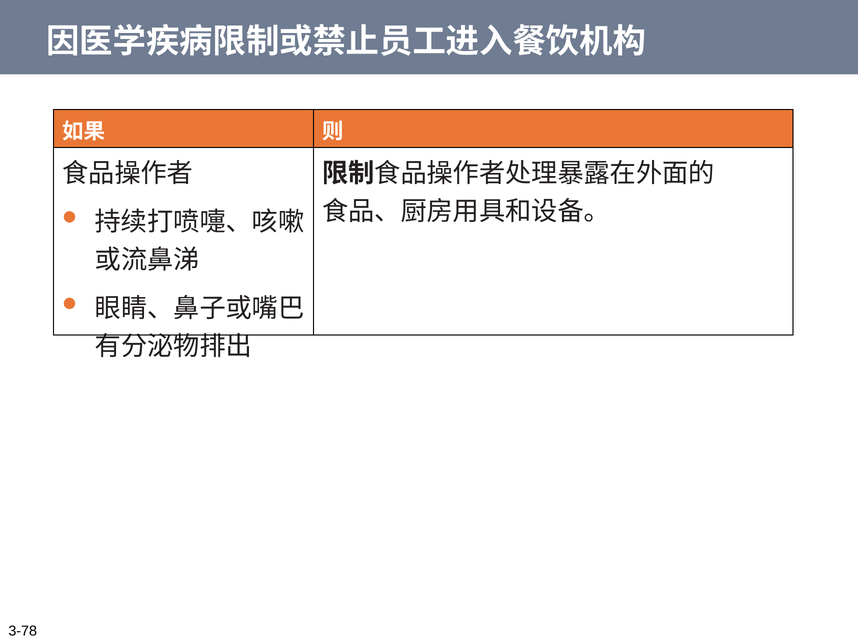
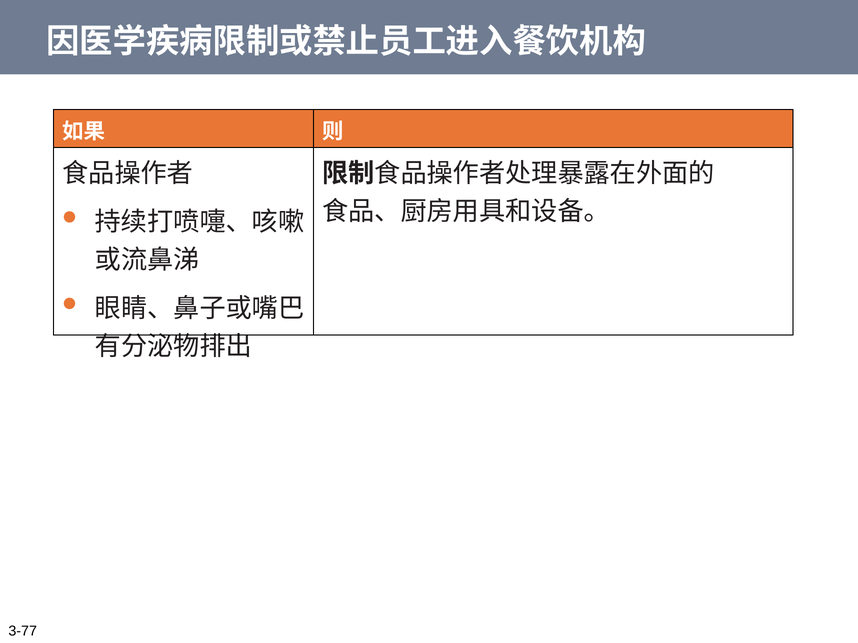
3-78: 3-78 -> 3-77 (23, 632)
